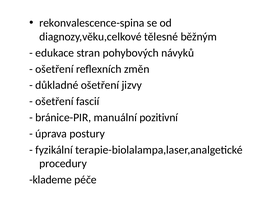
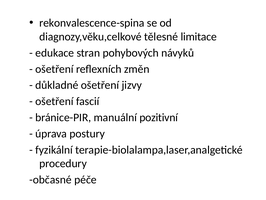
běžným: běžným -> limitace (199, 37)
klademe: klademe -> občasné (50, 179)
